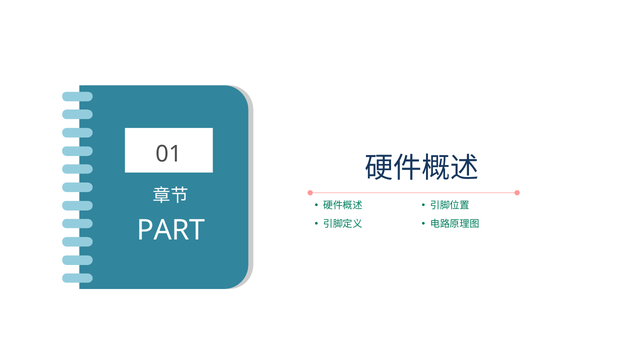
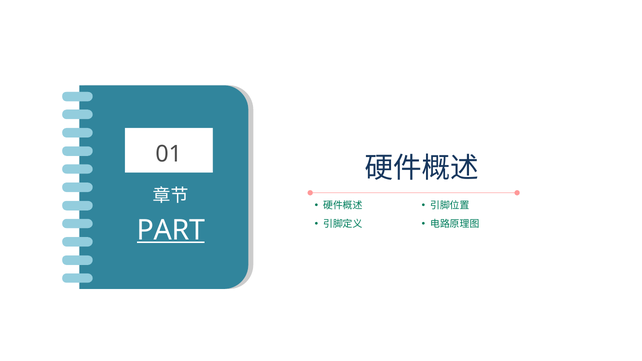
PART underline: none -> present (171, 230)
